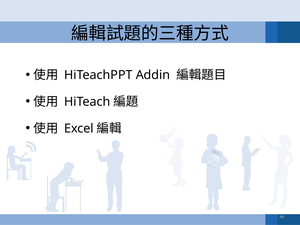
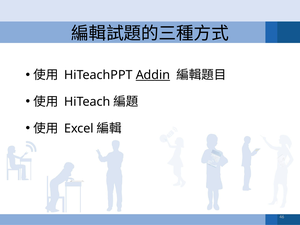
Addin underline: none -> present (153, 75)
